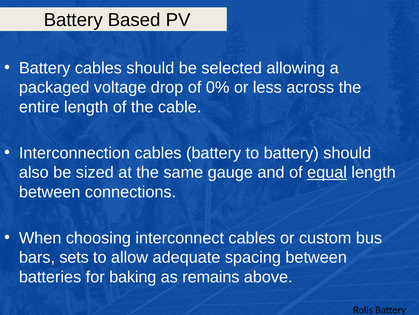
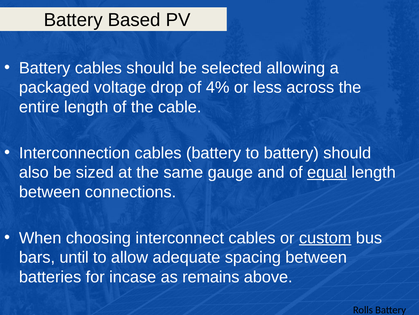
0%: 0% -> 4% (218, 87)
custom underline: none -> present (325, 237)
sets: sets -> until (74, 257)
baking: baking -> incase (133, 277)
